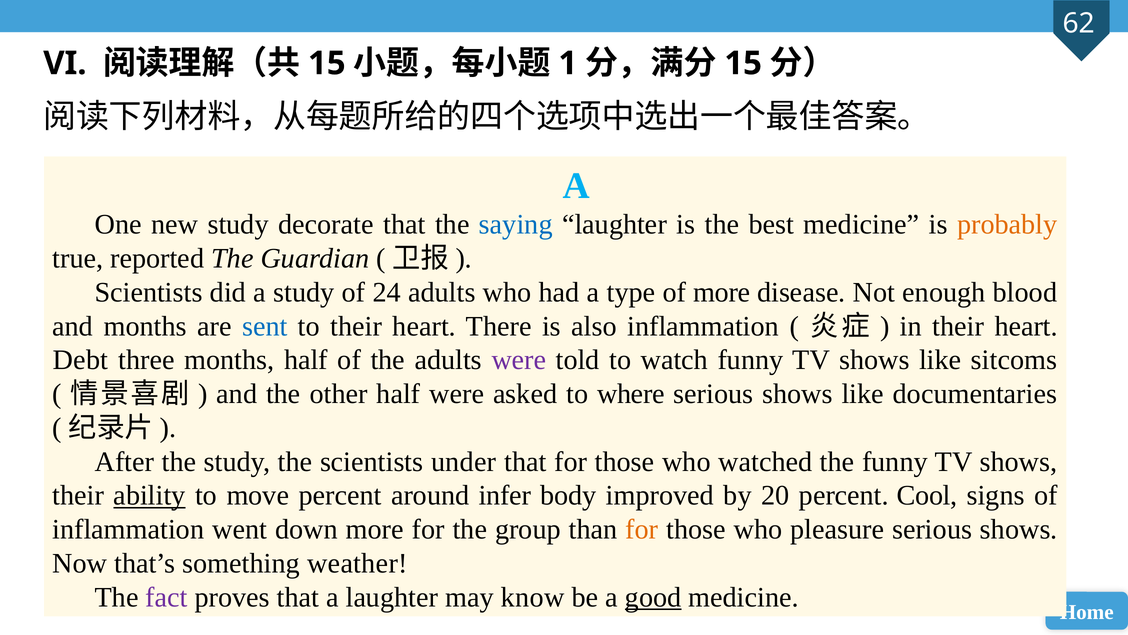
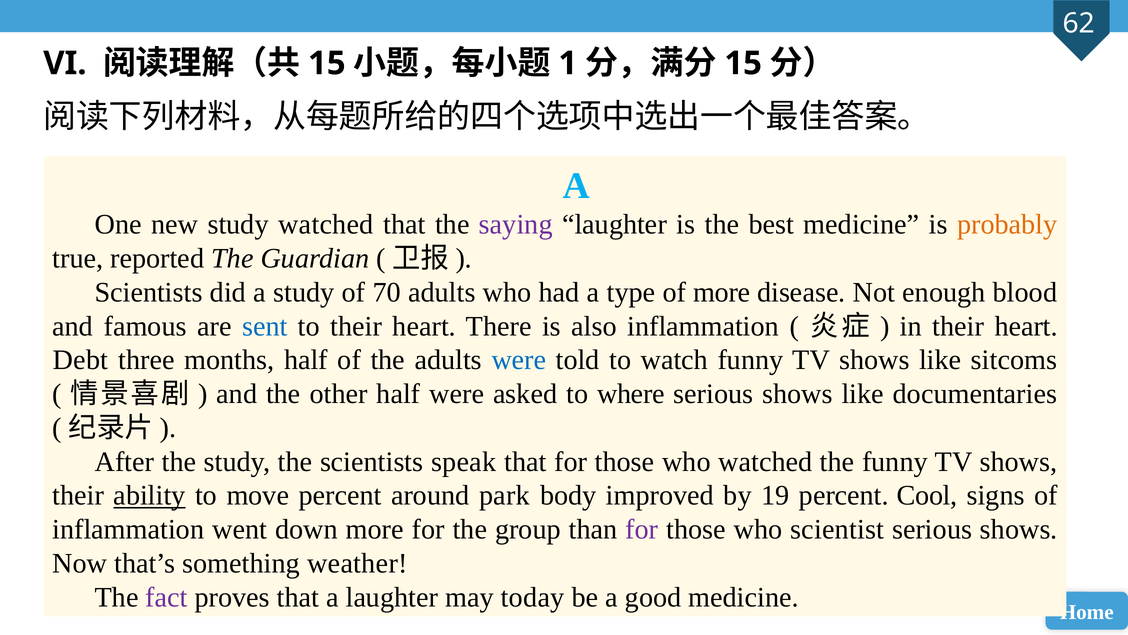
study decorate: decorate -> watched (326, 224)
saying colour: blue -> purple (516, 224)
24: 24 -> 70 (387, 292)
and months: months -> famous (145, 326)
were colour: purple -> blue (519, 360)
under: under -> speak (464, 461)
infer: infer -> park (505, 495)
20: 20 -> 19 (775, 495)
for colour: orange -> purple (642, 529)
pleasure: pleasure -> scientist (837, 529)
know: know -> today (533, 597)
good underline: present -> none (653, 597)
